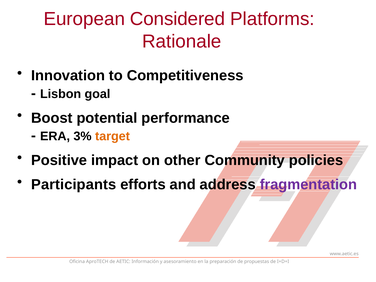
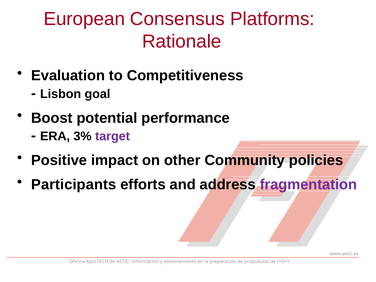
Considered: Considered -> Consensus (177, 19)
Innovation: Innovation -> Evaluation (68, 75)
target colour: orange -> purple (112, 136)
